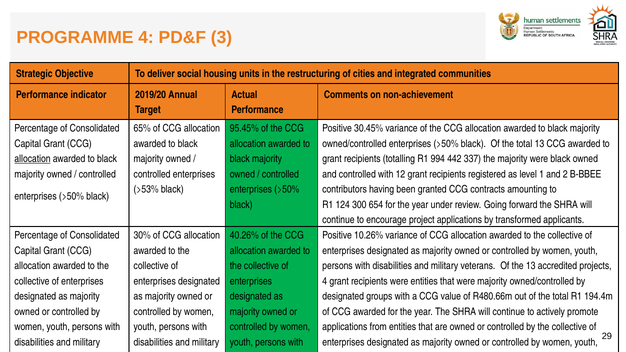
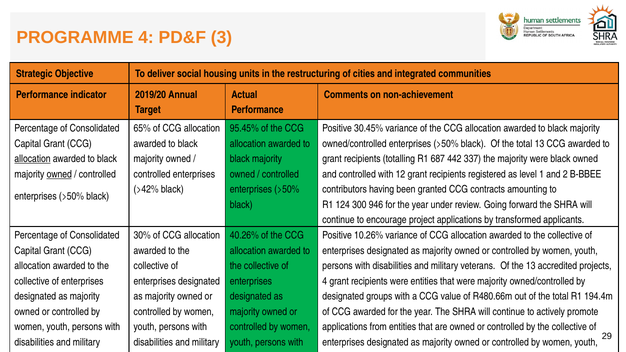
994: 994 -> 687 (438, 159)
owned underline: none -> present (59, 174)
>53%: >53% -> >42% (146, 190)
654: 654 -> 946 (376, 205)
